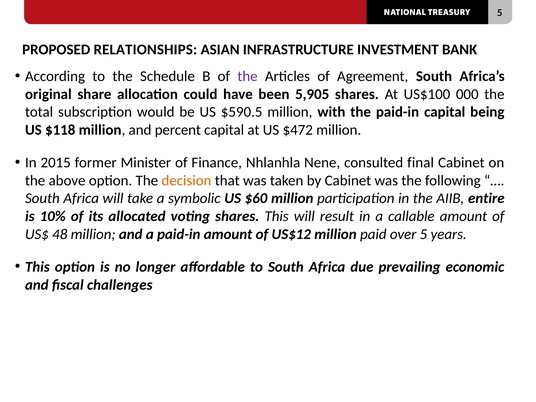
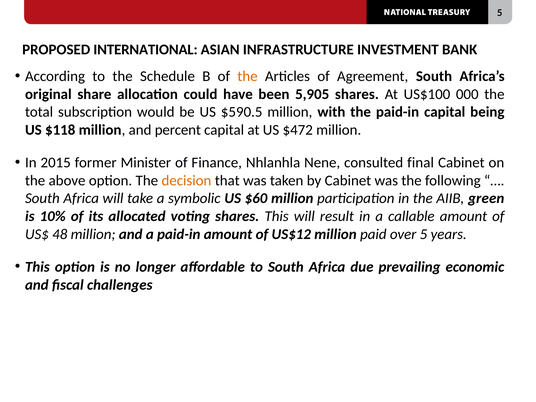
RELATIONSHIPS: RELATIONSHIPS -> INTERNATIONAL (146, 50)
the colour: purple -> orange (248, 76)
entire: entire -> green (486, 198)
